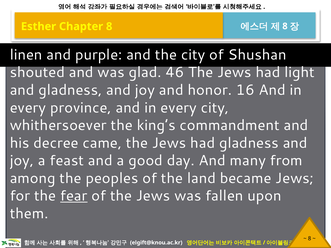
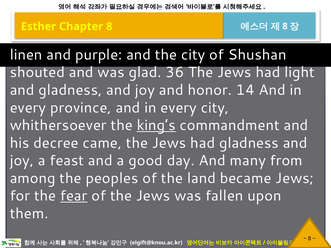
46: 46 -> 36 (175, 72)
16: 16 -> 14 (245, 90)
king’s underline: none -> present (156, 125)
